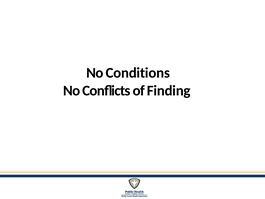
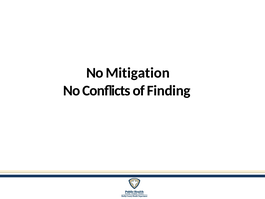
Conditions: Conditions -> Mitigation (138, 73)
